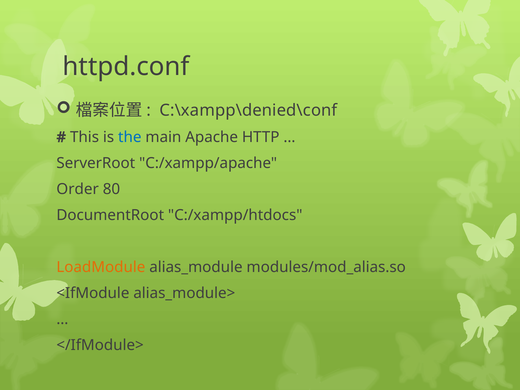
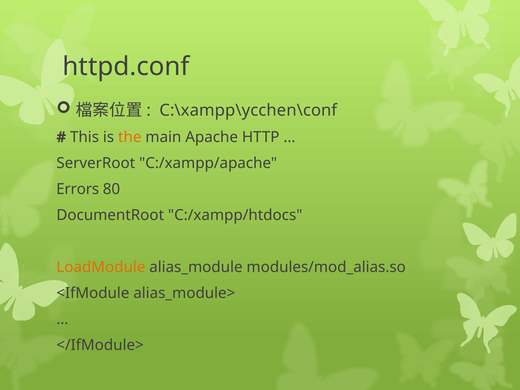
C:\xampp\denied\conf: C:\xampp\denied\conf -> C:\xampp\ycchen\conf (248, 110)
the colour: blue -> orange (130, 137)
Order: Order -> Errors (78, 189)
